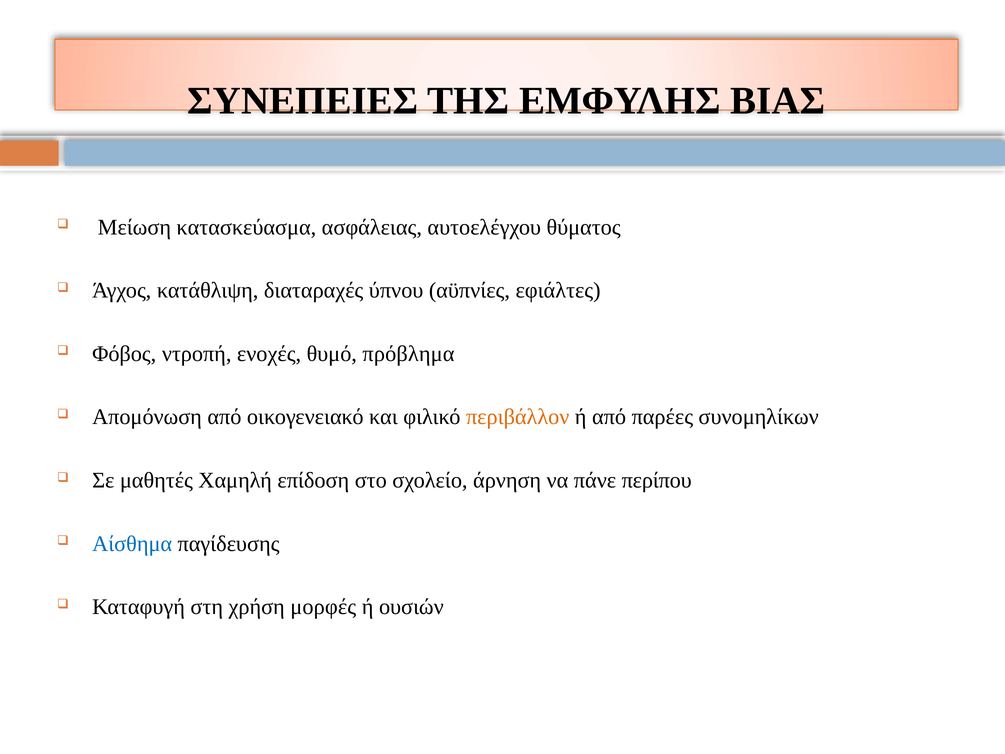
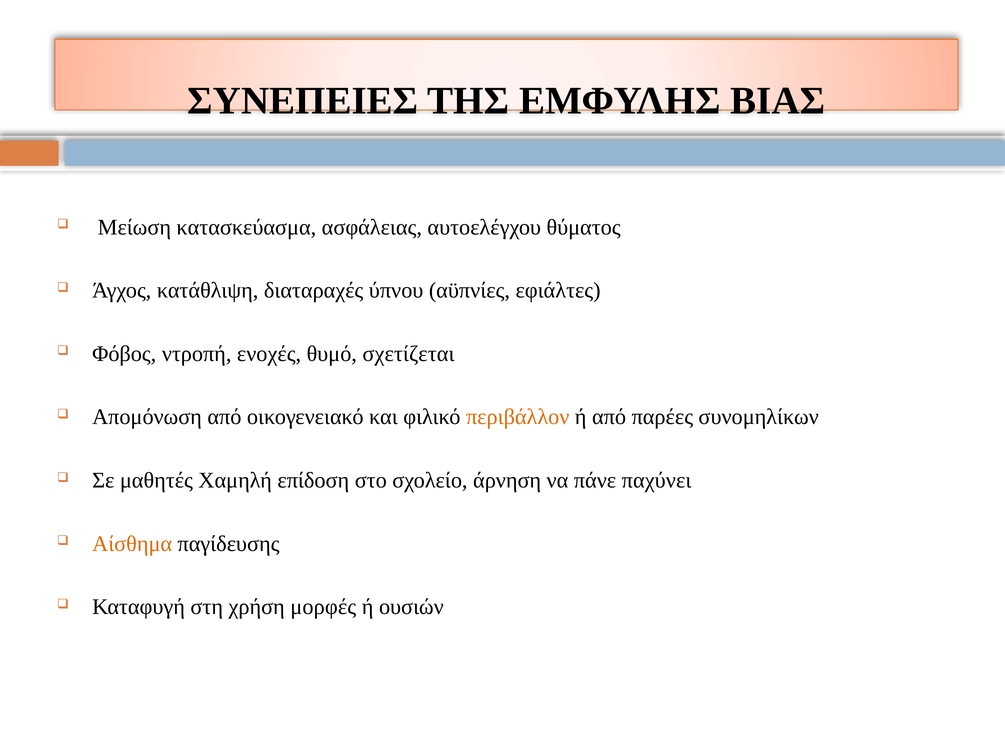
πρόβλημα: πρόβλημα -> σχετίζεται (409, 354)
περίπου: περίπου -> παχύνει (657, 480)
Αίσθημα colour: blue -> orange (132, 544)
